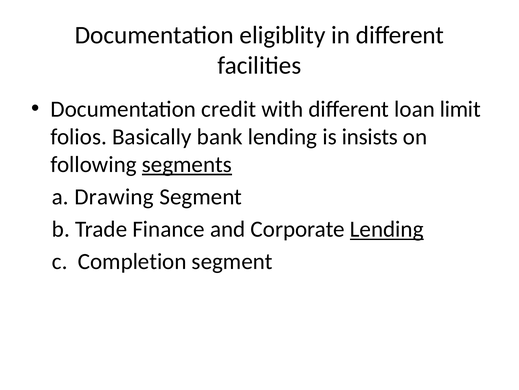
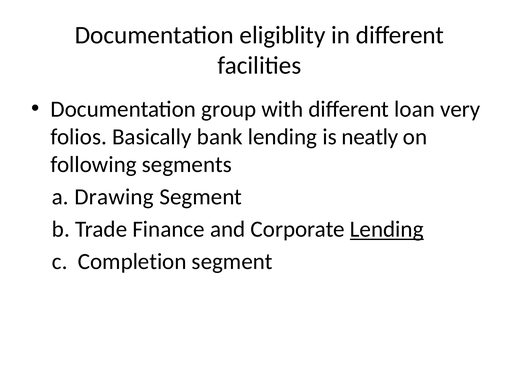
credit: credit -> group (229, 109)
limit: limit -> very (460, 109)
insists: insists -> neatly (370, 137)
segments underline: present -> none (187, 164)
